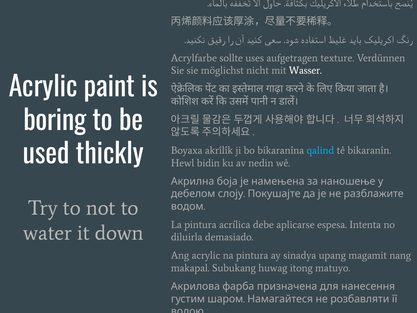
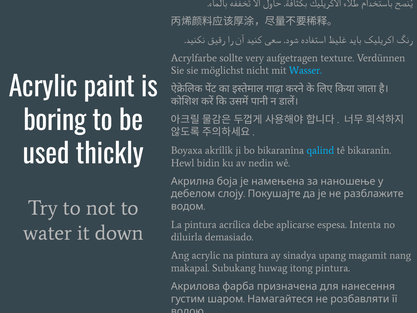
uses: uses -> very (255, 58)
Wasser colour: white -> light blue (305, 70)
itong matuyo: matuyo -> pintura (333, 268)
